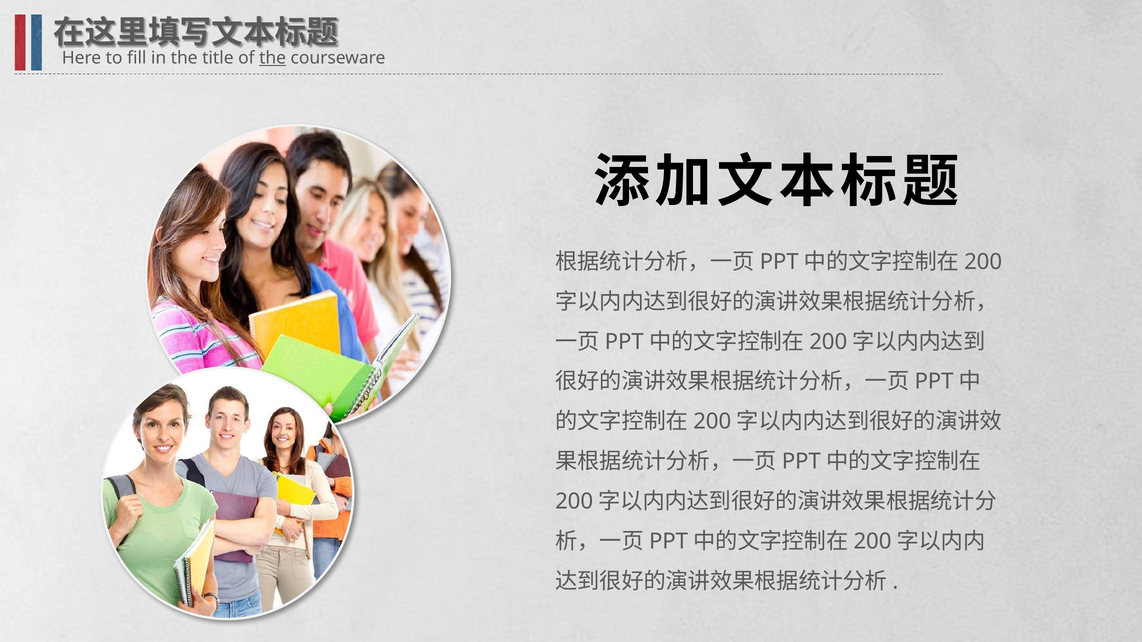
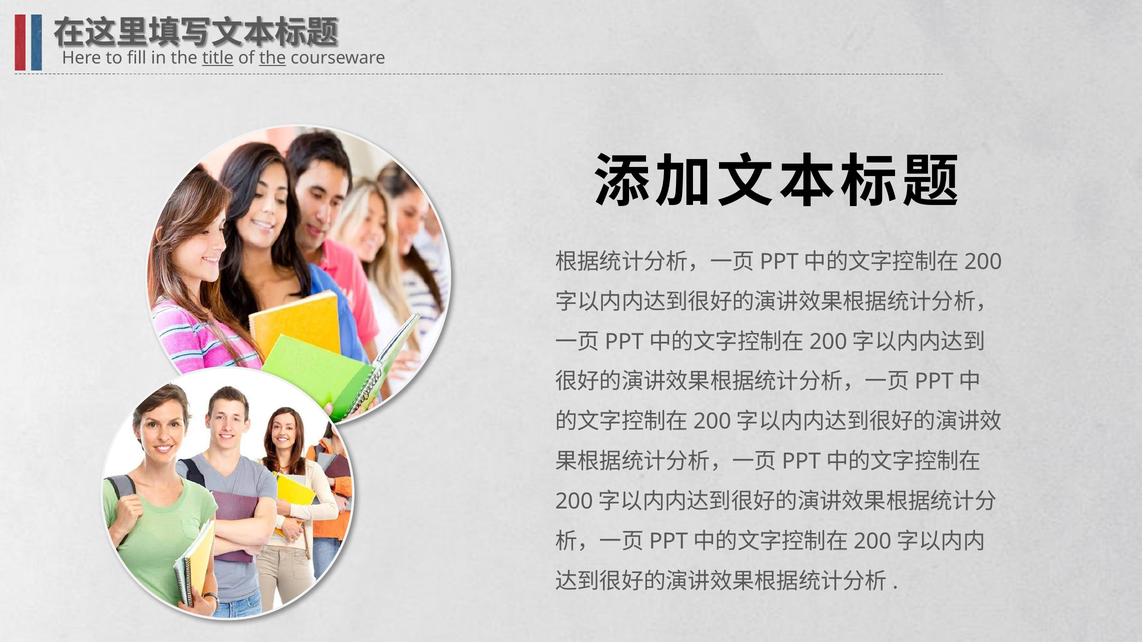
title underline: none -> present (218, 58)
